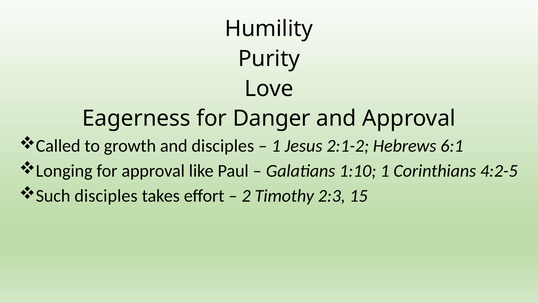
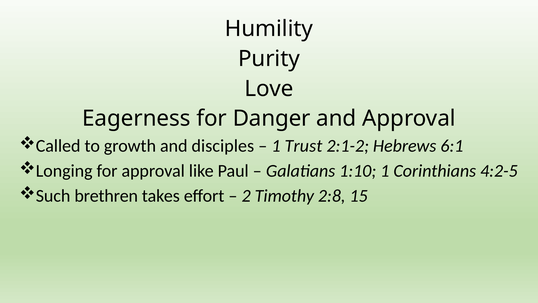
Jesus: Jesus -> Trust (303, 146)
Such disciples: disciples -> brethren (106, 196)
2:3: 2:3 -> 2:8 (332, 196)
